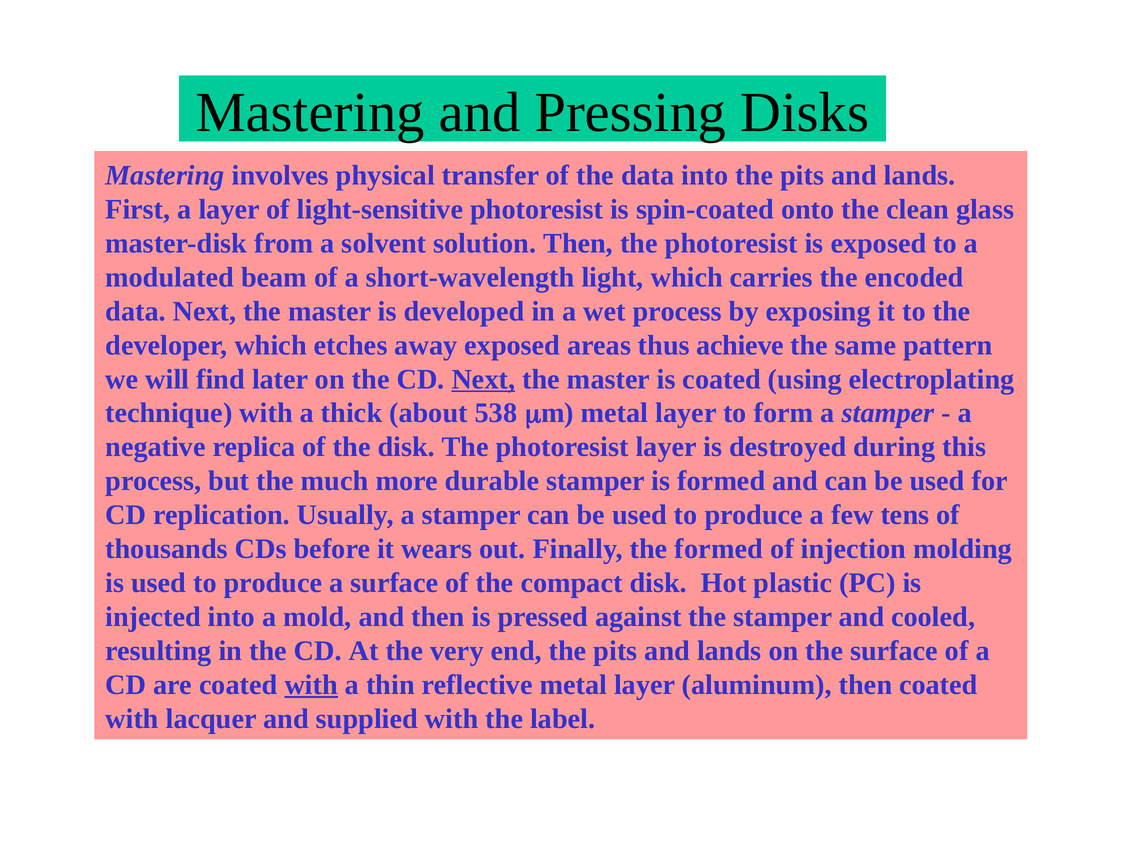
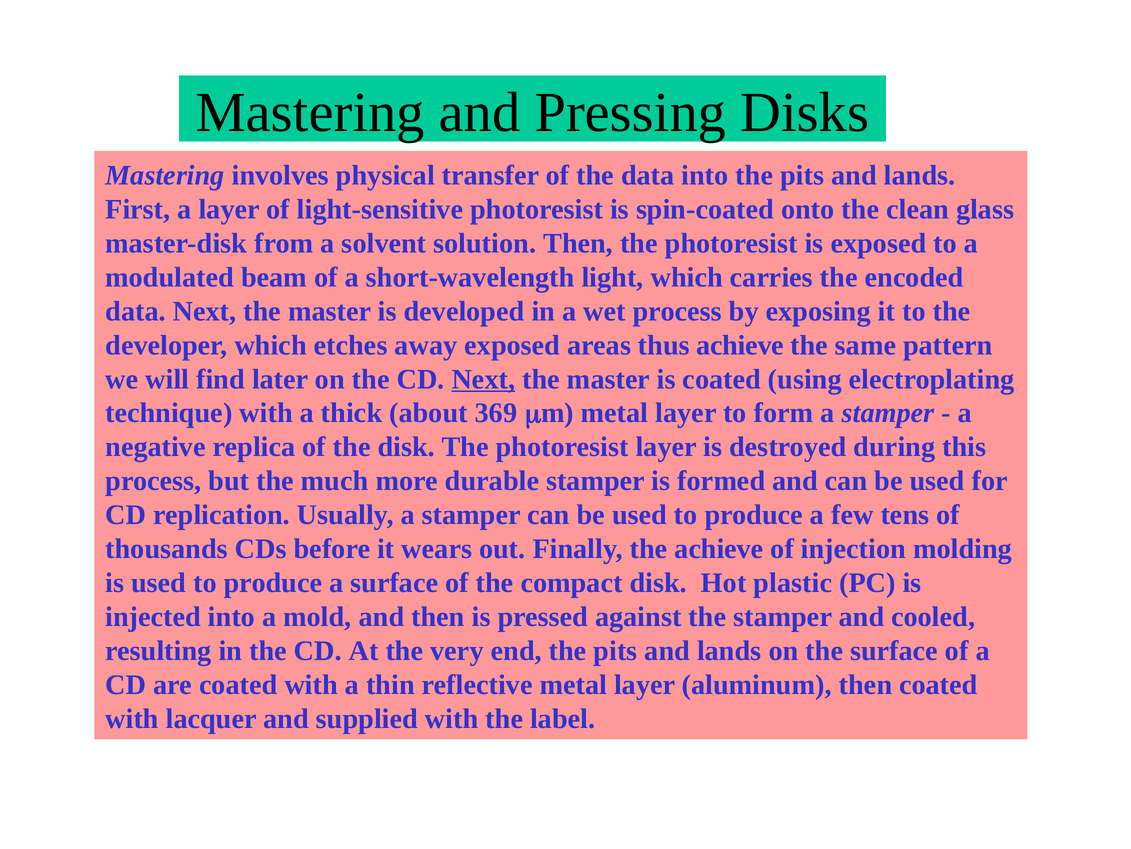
538: 538 -> 369 (496, 413)
the formed: formed -> achieve (719, 549)
with underline: present -> none (311, 684)
